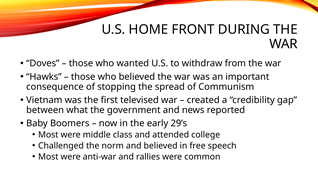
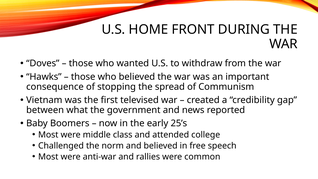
29’s: 29’s -> 25’s (179, 123)
